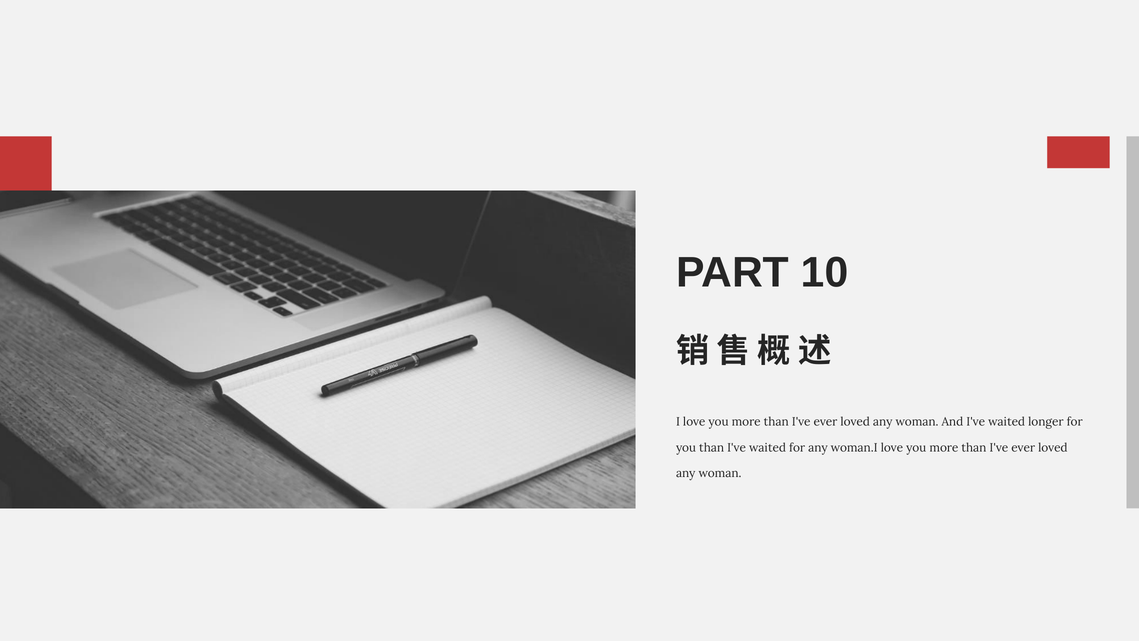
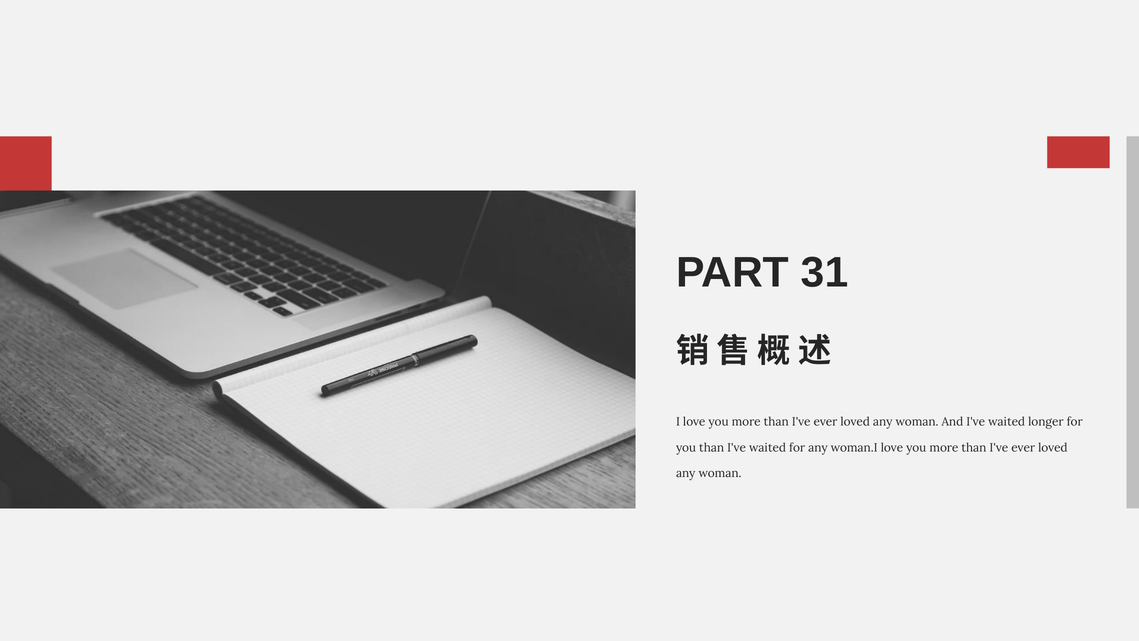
10: 10 -> 31 (825, 272)
